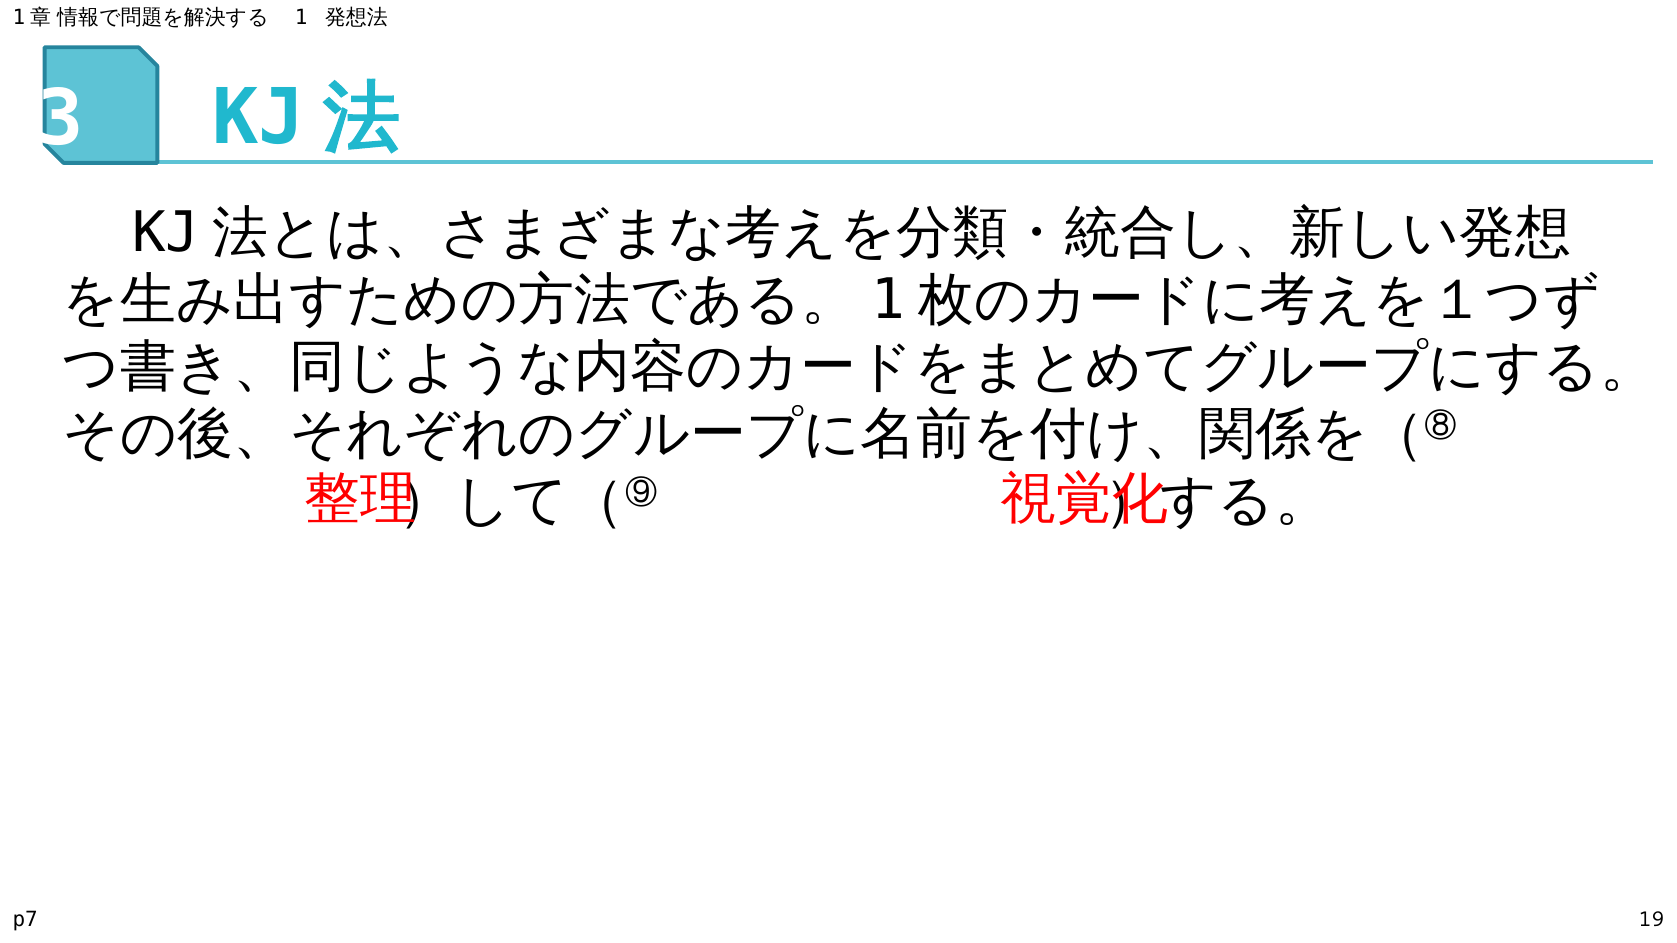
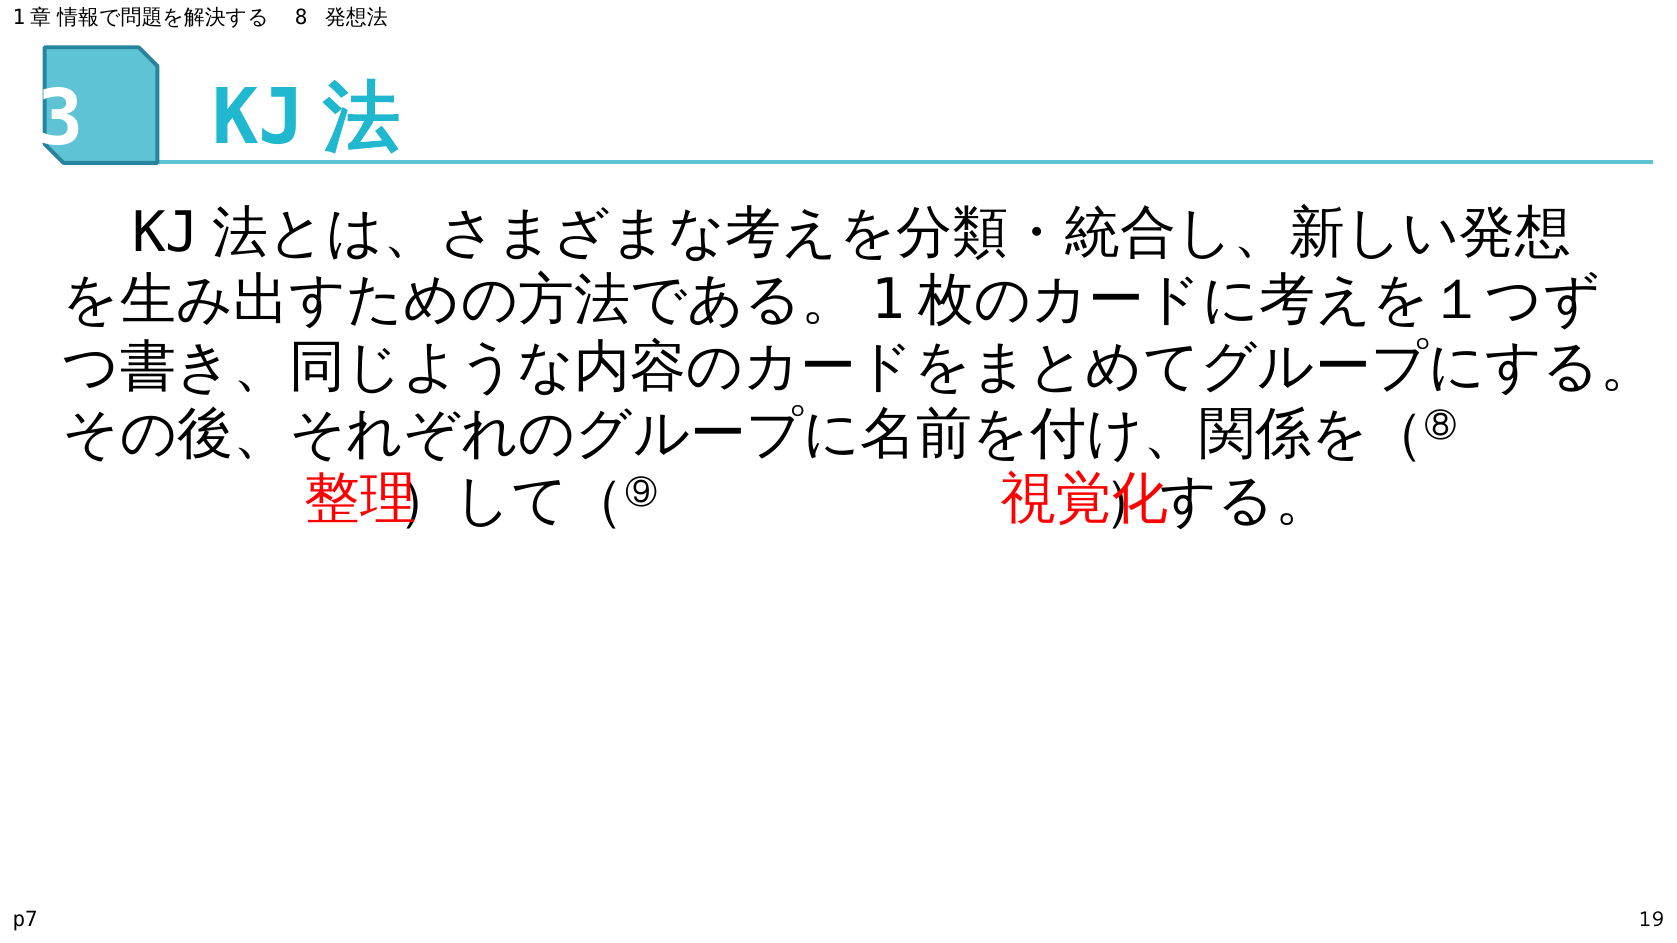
1: 1 -> 8 (301, 17)
